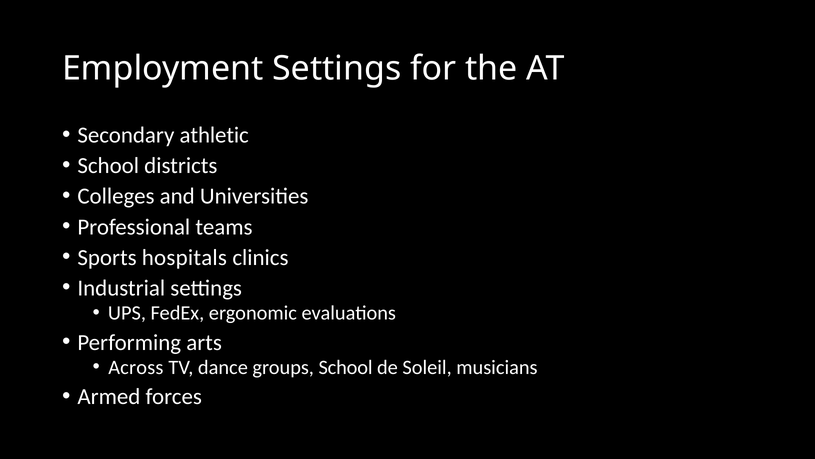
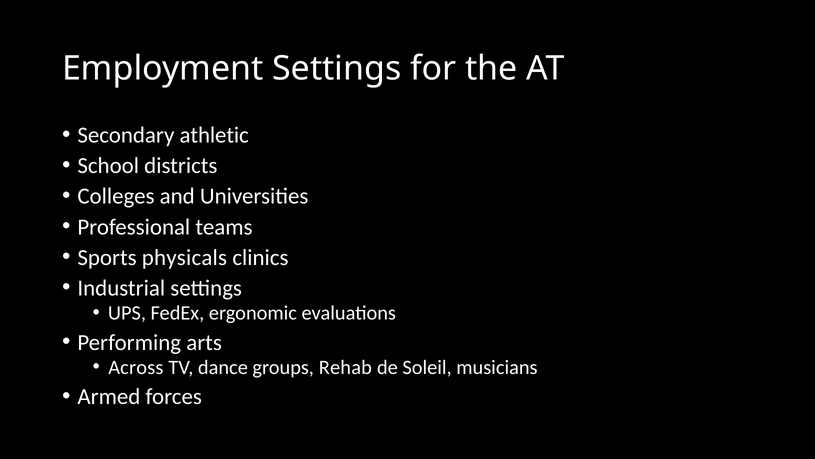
hospitals: hospitals -> physicals (184, 257)
groups School: School -> Rehab (345, 367)
